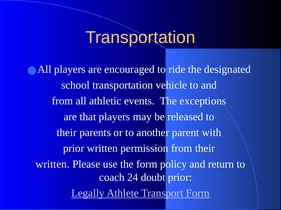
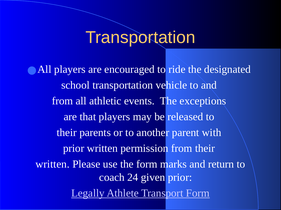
policy: policy -> marks (173, 165)
doubt: doubt -> given (153, 178)
